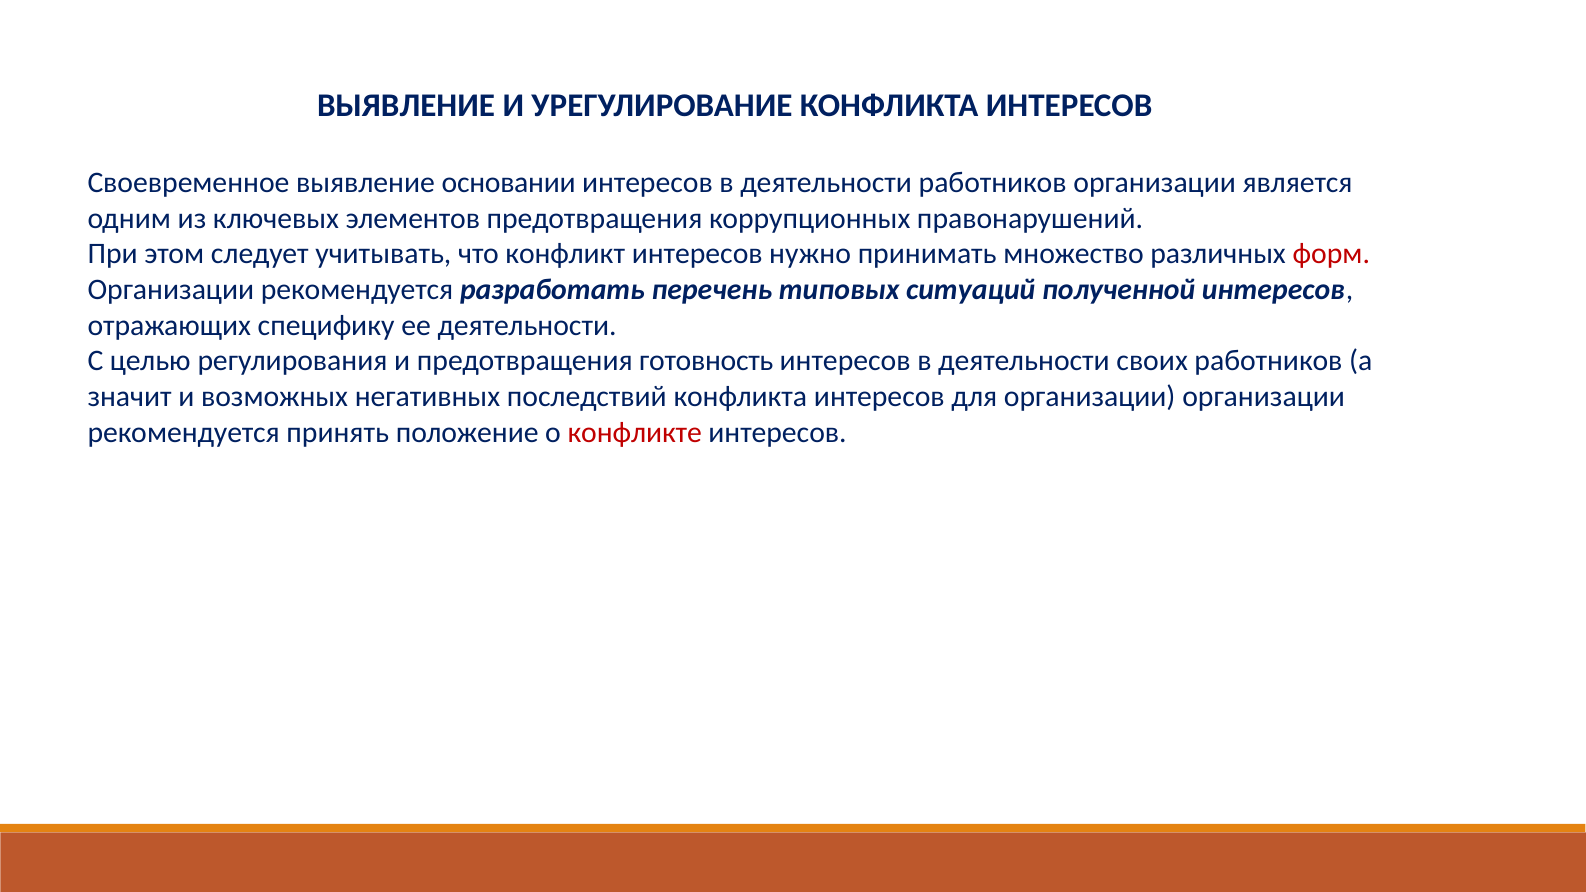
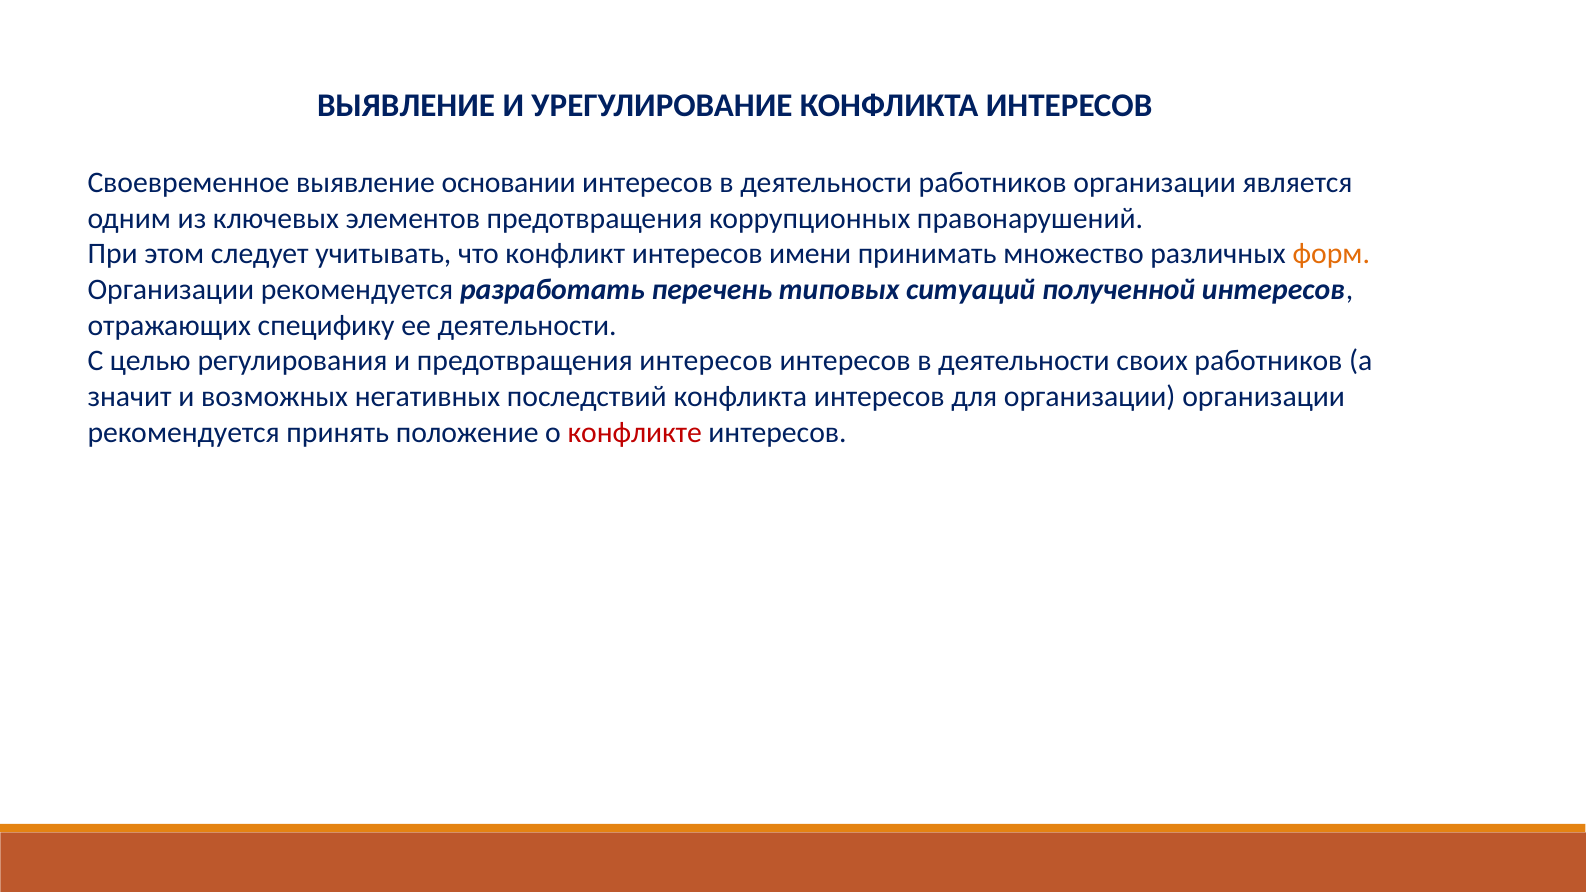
нужно: нужно -> имени (810, 254)
форм colour: red -> orange (1331, 254)
предотвращения готовность: готовность -> интересов (706, 361)
